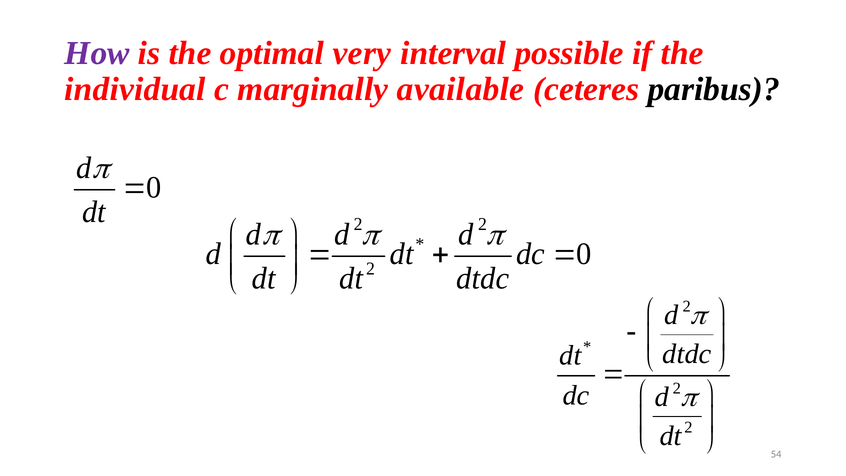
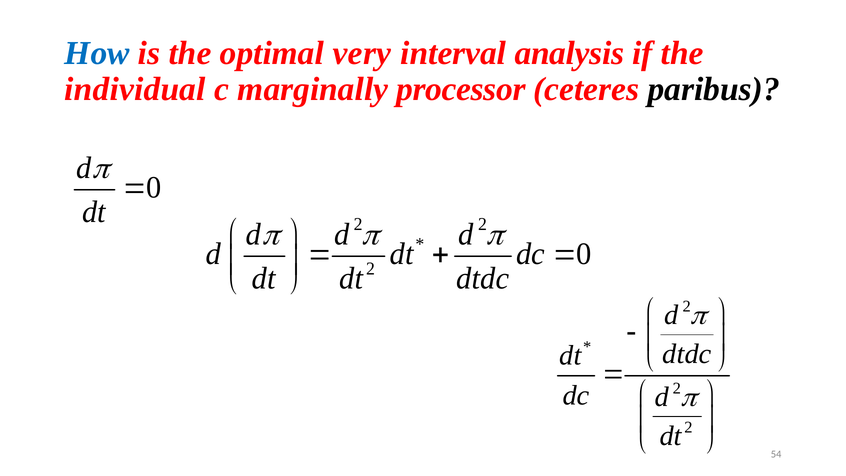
How colour: purple -> blue (97, 53)
possible: possible -> analysis (569, 53)
available: available -> processor (461, 89)
